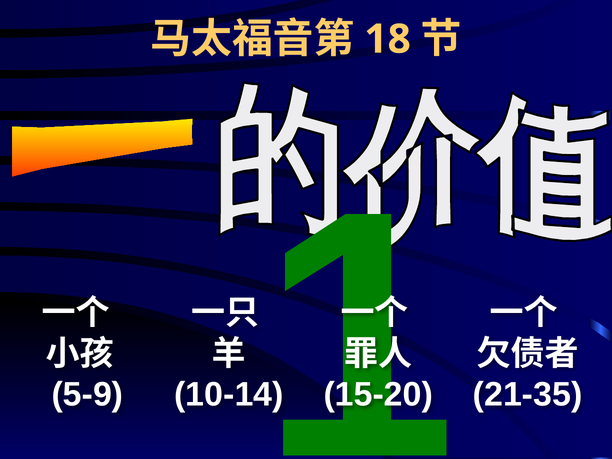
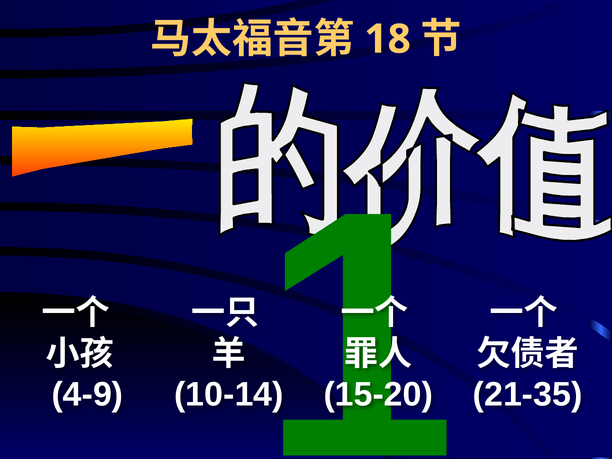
5-9: 5-9 -> 4-9 (87, 395)
